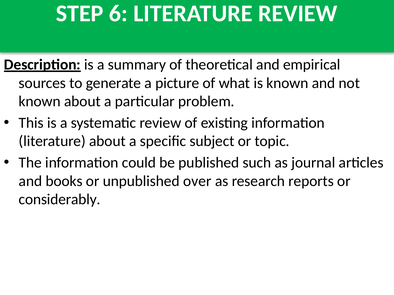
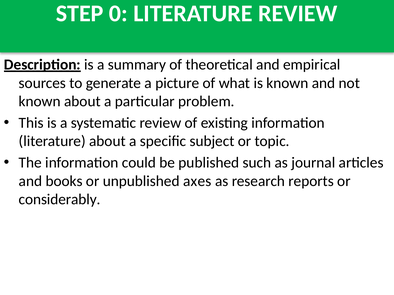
6: 6 -> 0 (118, 14)
over: over -> axes (197, 181)
